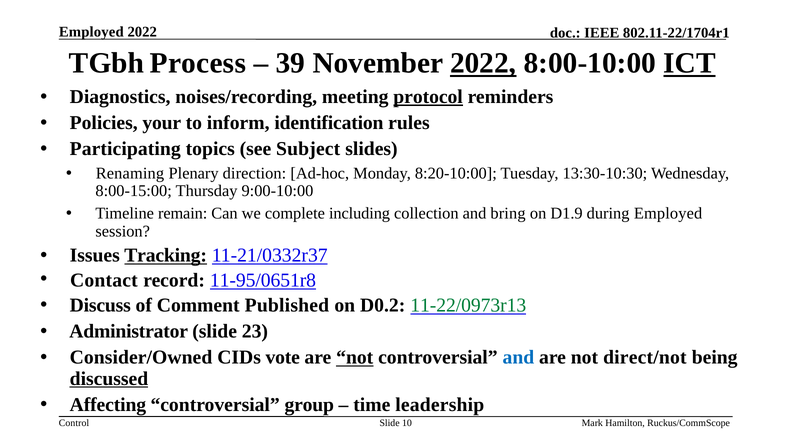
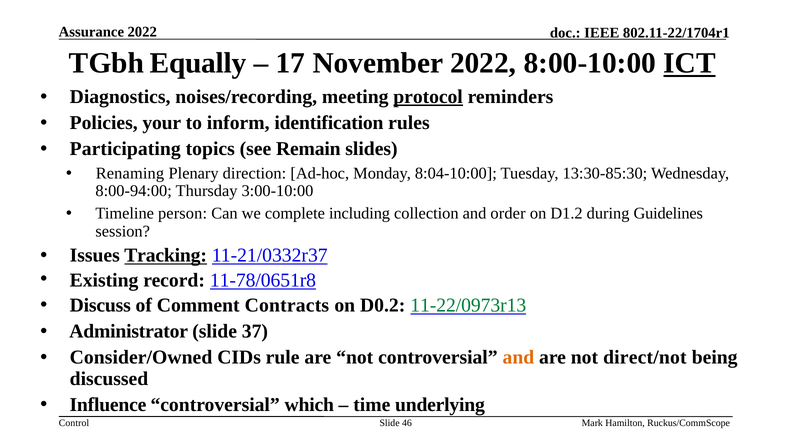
Employed: Employed -> Assurance (91, 32)
Process: Process -> Equally (198, 63)
39: 39 -> 17 (290, 63)
2022 underline: present -> none (483, 63)
Subject: Subject -> Remain (308, 149)
8:20-10:00: 8:20-10:00 -> 8:04-10:00 (456, 174)
13:30-10:30: 13:30-10:30 -> 13:30-85:30 (605, 174)
8:00-15:00: 8:00-15:00 -> 8:00-94:00 (134, 191)
9:00-10:00: 9:00-10:00 -> 3:00-10:00 (277, 191)
remain: remain -> person (183, 214)
bring: bring -> order (508, 214)
D1.9: D1.9 -> D1.2 (567, 214)
during Employed: Employed -> Guidelines (668, 214)
Contact: Contact -> Existing (104, 281)
11-95/0651r8: 11-95/0651r8 -> 11-78/0651r8 (263, 281)
Published: Published -> Contracts (287, 306)
23: 23 -> 37 (255, 332)
vote: vote -> rule (283, 358)
not underline: present -> none (355, 358)
and colour: blue -> orange (518, 358)
discussed underline: present -> none (109, 379)
Affecting: Affecting -> Influence (108, 405)
group: group -> which (309, 405)
leadership: leadership -> underlying (440, 405)
10: 10 -> 46 (407, 423)
